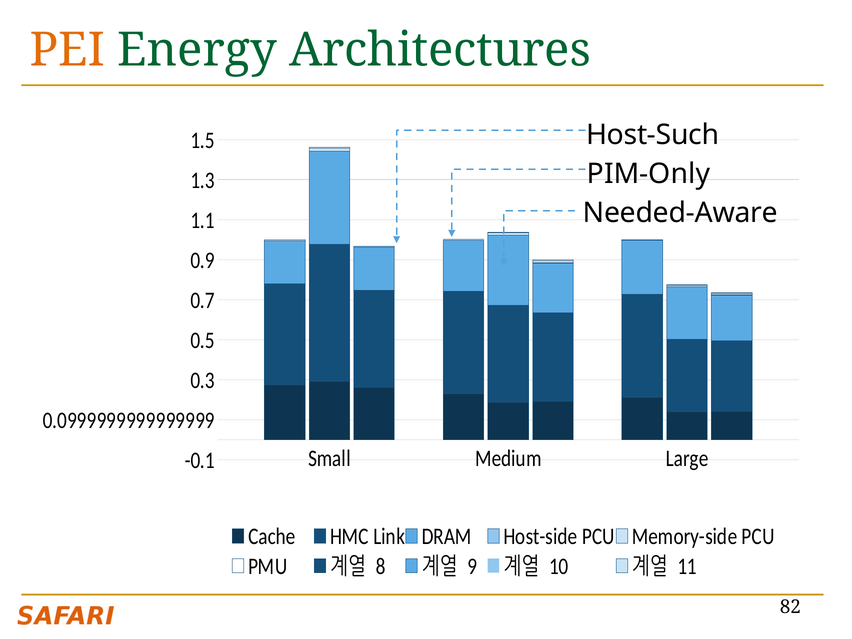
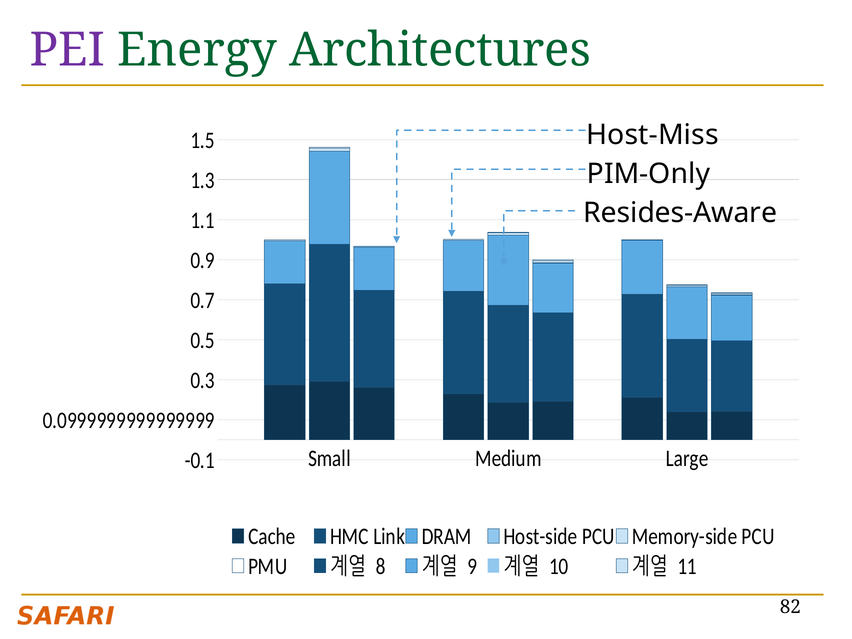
PEI colour: orange -> purple (67, 50)
Host-Such: Host-Such -> Host-Miss (652, 135)
Needed-Aware: Needed-Aware -> Resides-Aware (680, 213)
